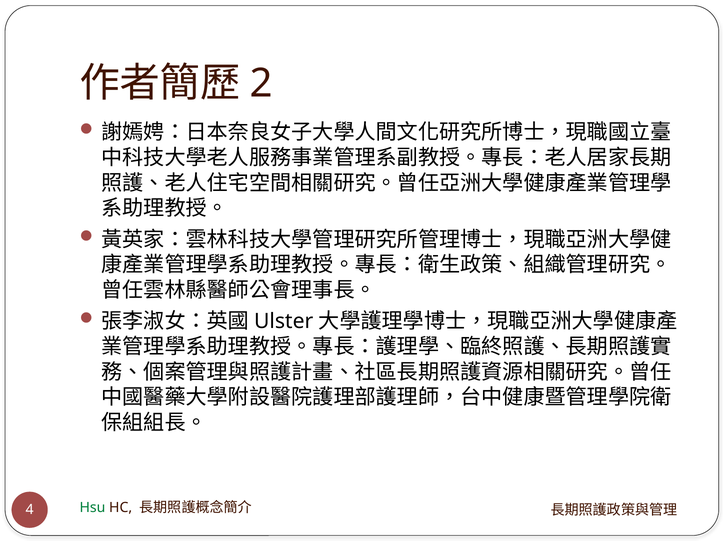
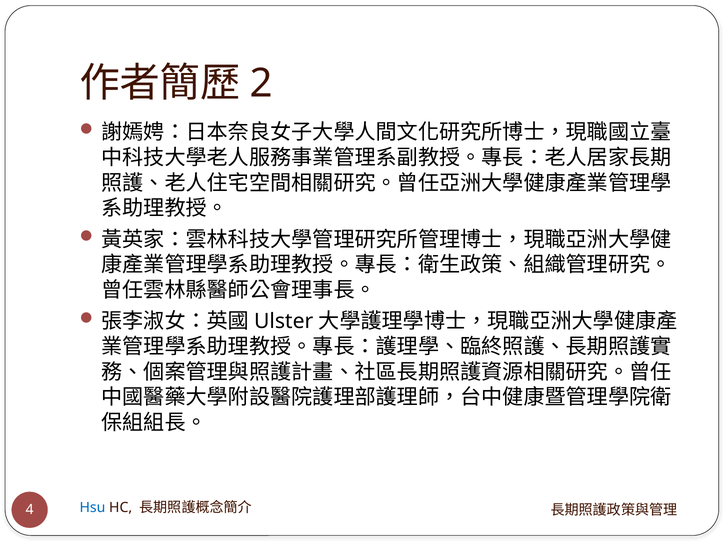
Hsu colour: green -> blue (92, 508)
